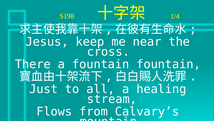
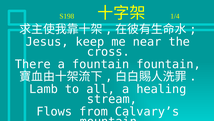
Just: Just -> Lamb (44, 89)
